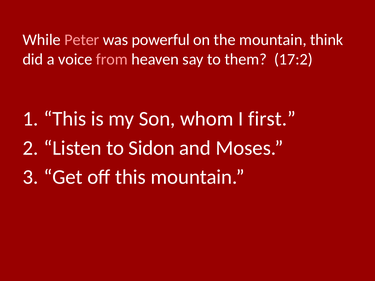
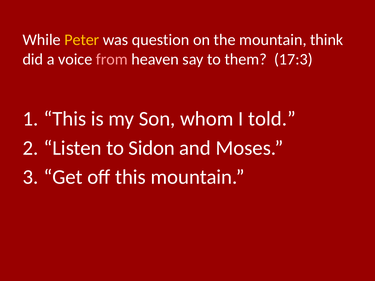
Peter colour: pink -> yellow (82, 40)
powerful: powerful -> question (161, 40)
17:2: 17:2 -> 17:3 (293, 59)
first: first -> told (272, 119)
